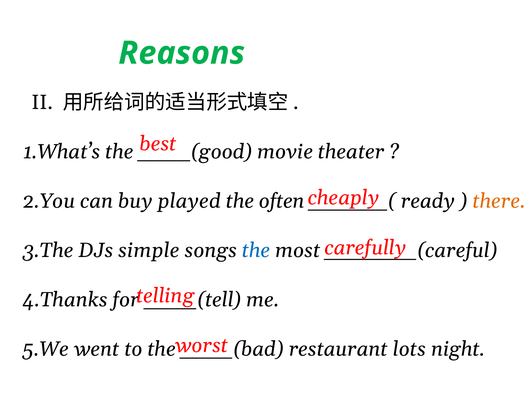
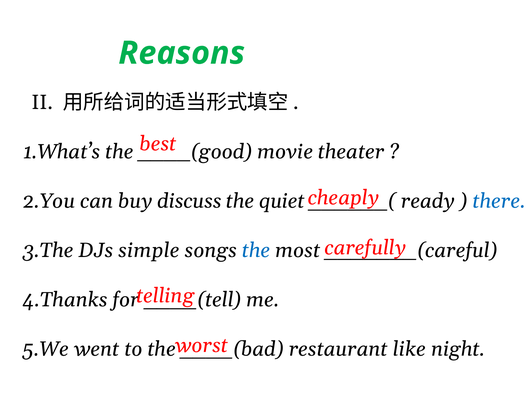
played: played -> discuss (189, 201)
often: often -> quiet (282, 201)
there colour: orange -> blue (499, 201)
lots: lots -> like (409, 349)
